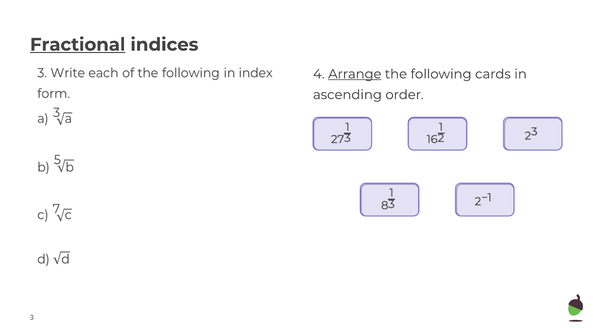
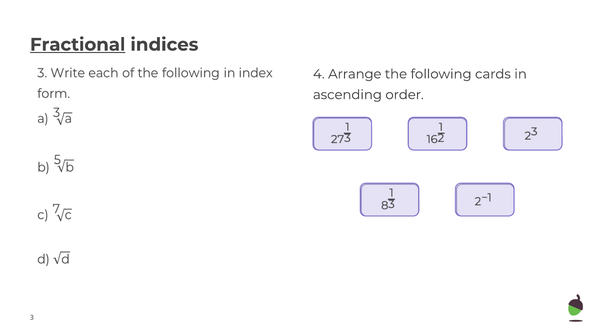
Arrange underline: present -> none (355, 74)
